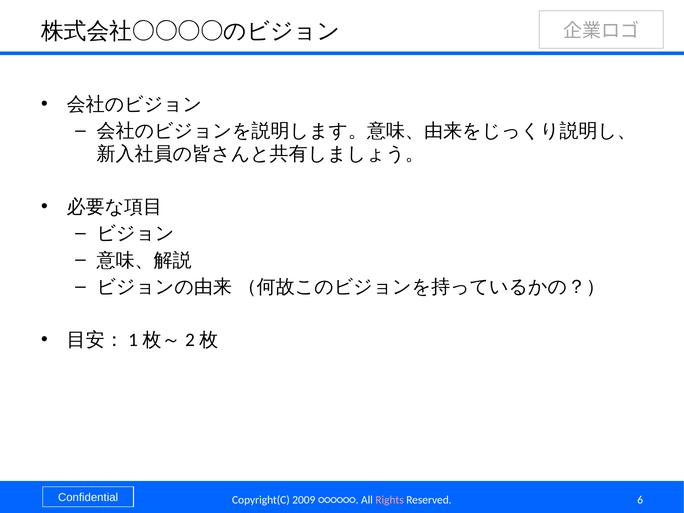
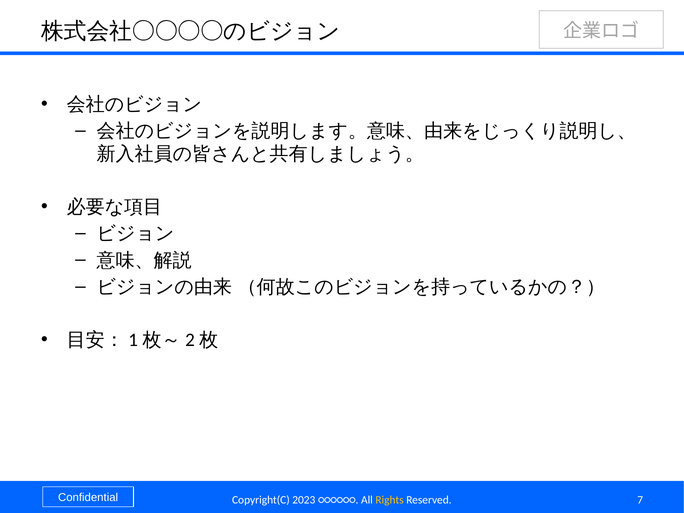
2009: 2009 -> 2023 (304, 500)
Rights colour: pink -> yellow (390, 500)
6: 6 -> 7 (640, 500)
